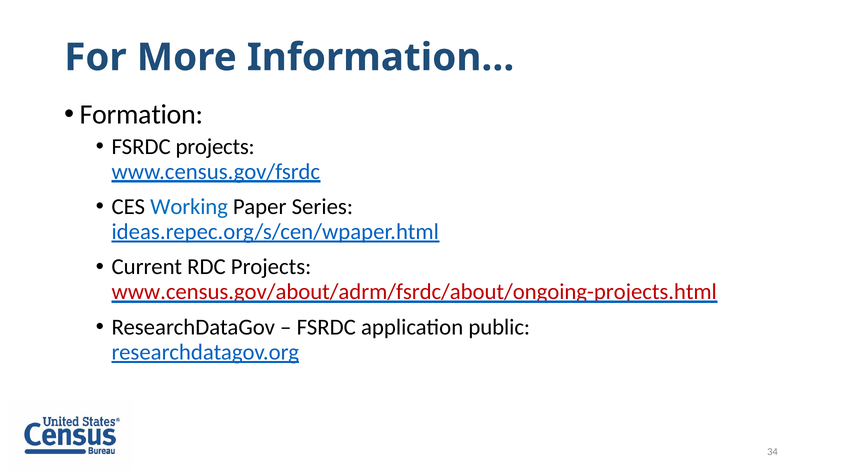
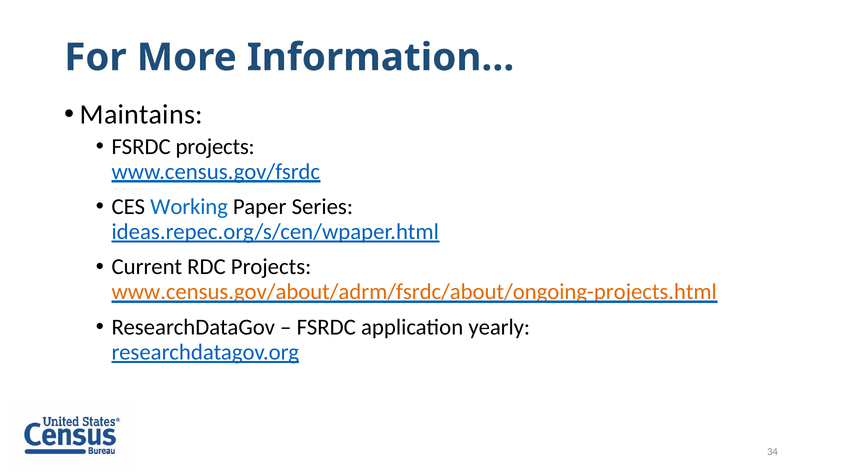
Formation: Formation -> Maintains (141, 115)
www.census.gov/about/adrm/fsrdc/about/ongoing-projects.html colour: red -> orange (414, 292)
public: public -> yearly (499, 328)
